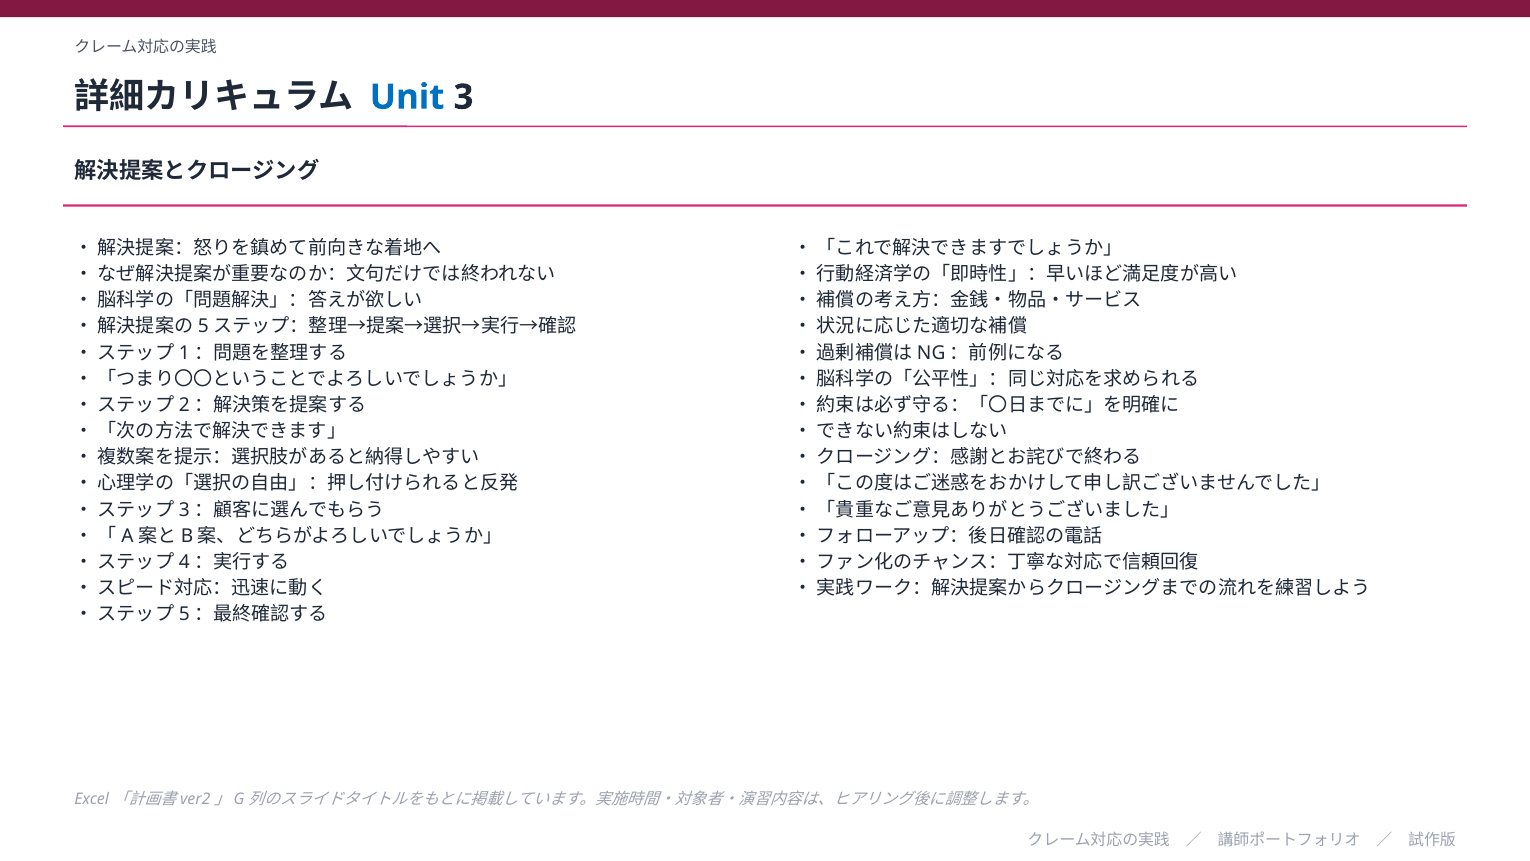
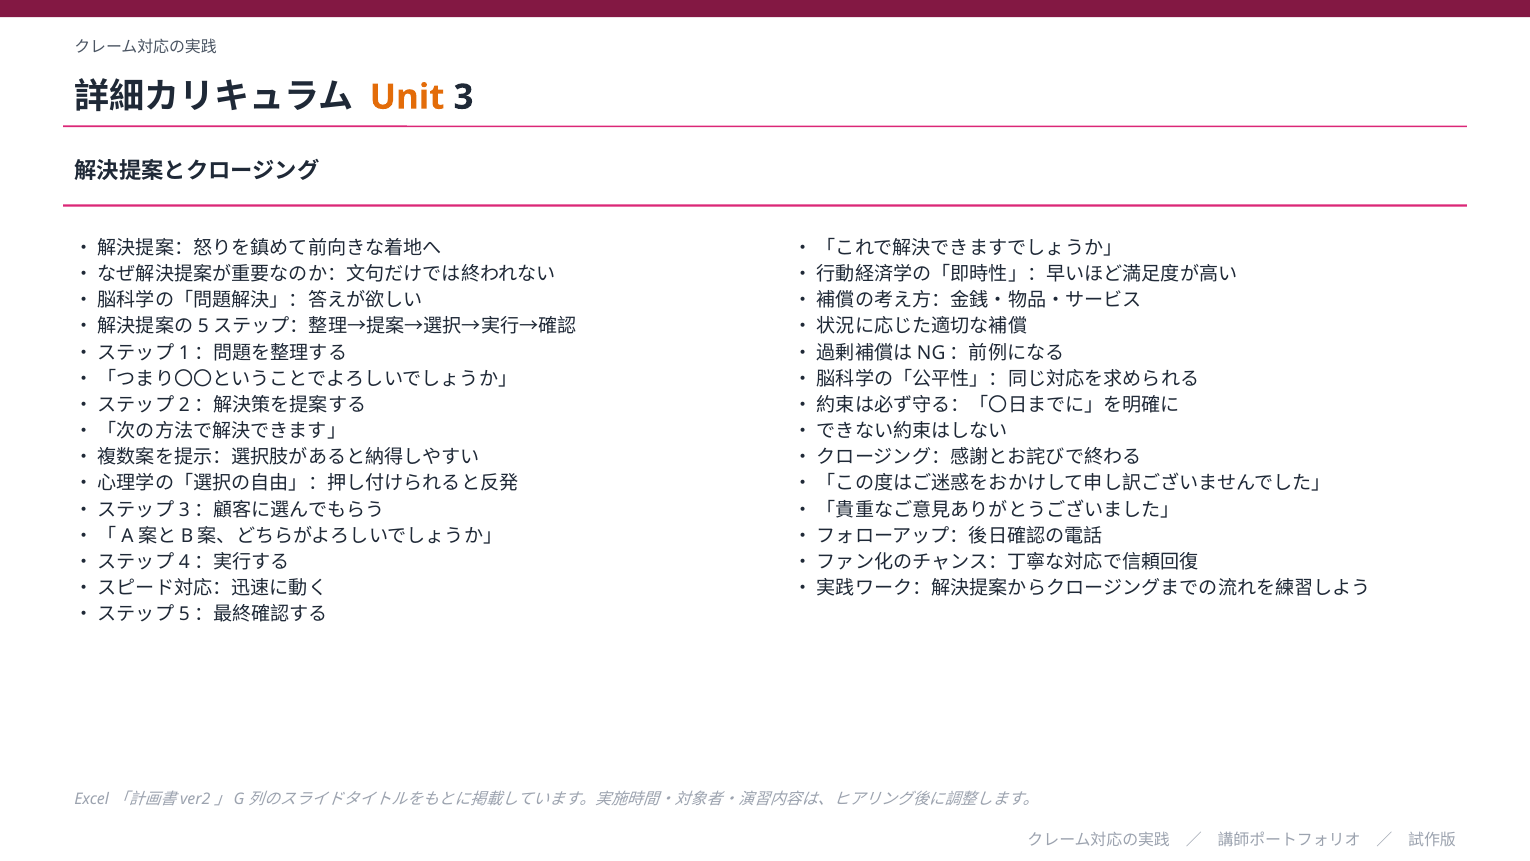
Unit colour: blue -> orange (407, 97)
